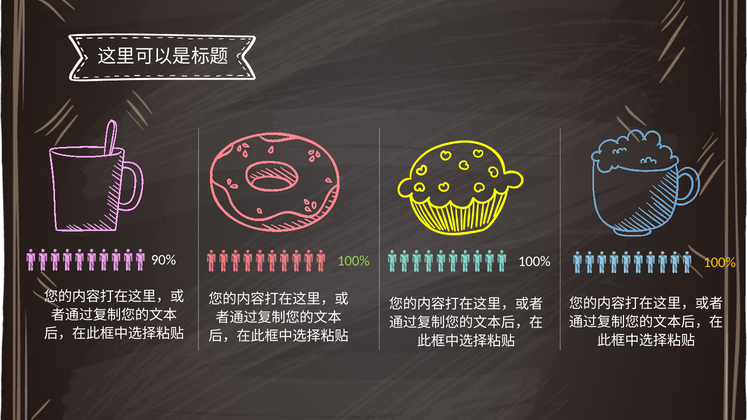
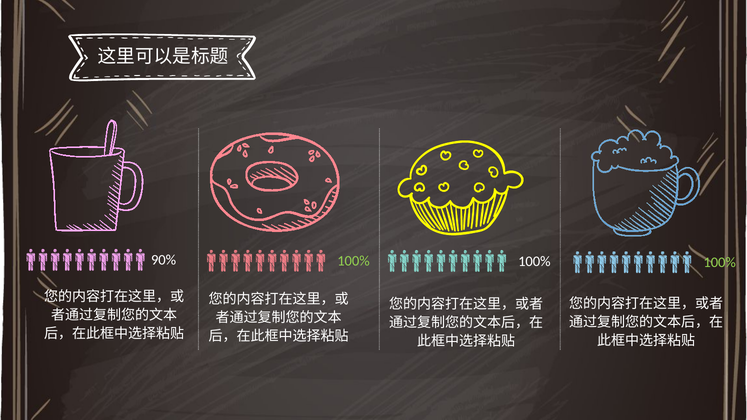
100% colour: yellow -> light green (720, 263)
